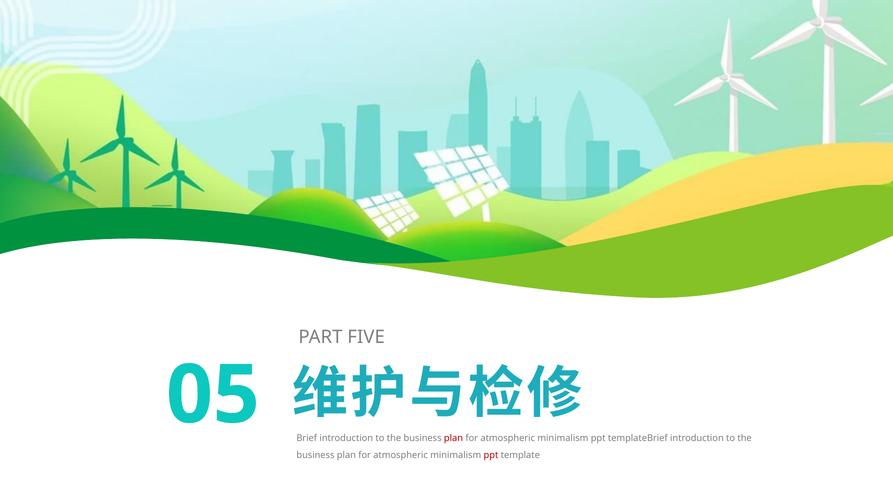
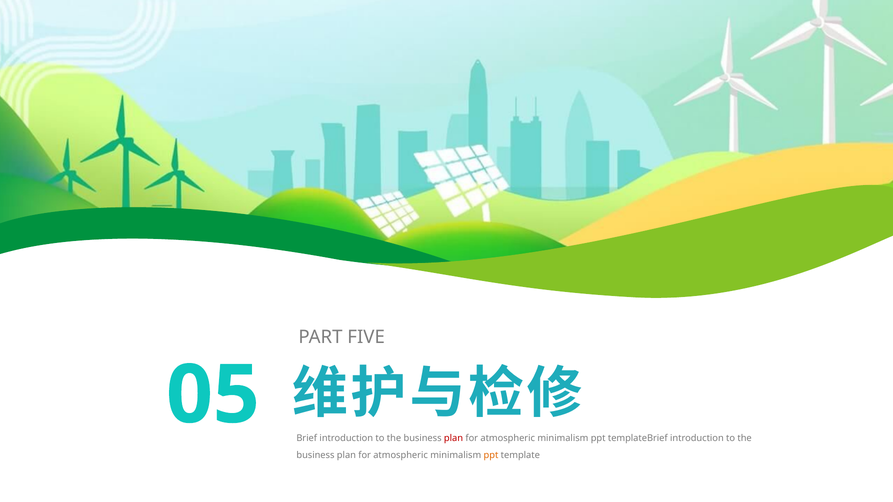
ppt colour: red -> orange (491, 455)
